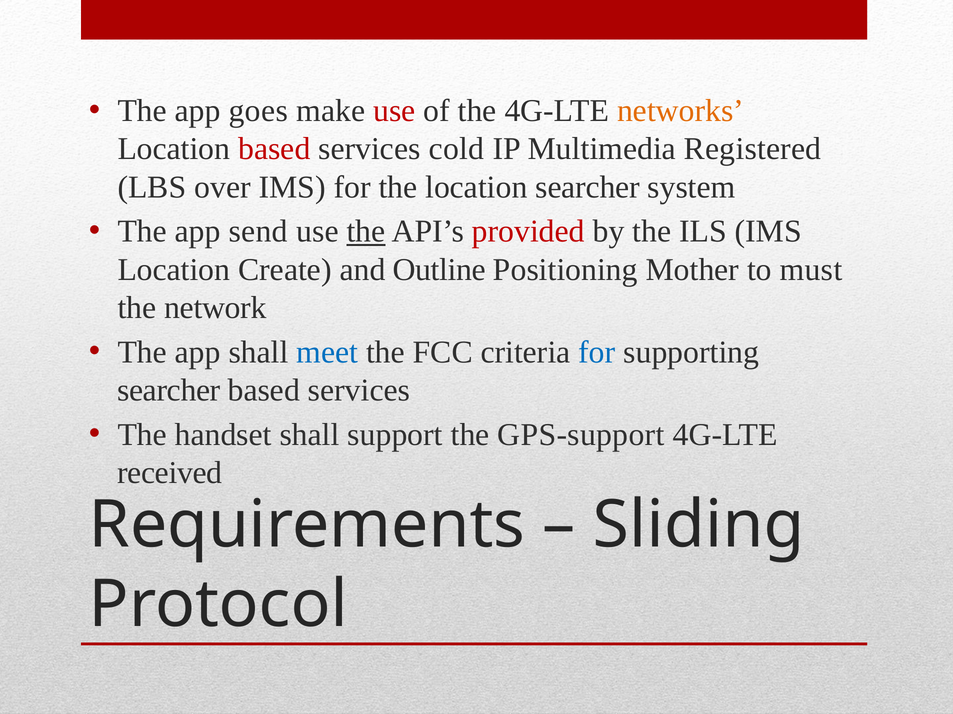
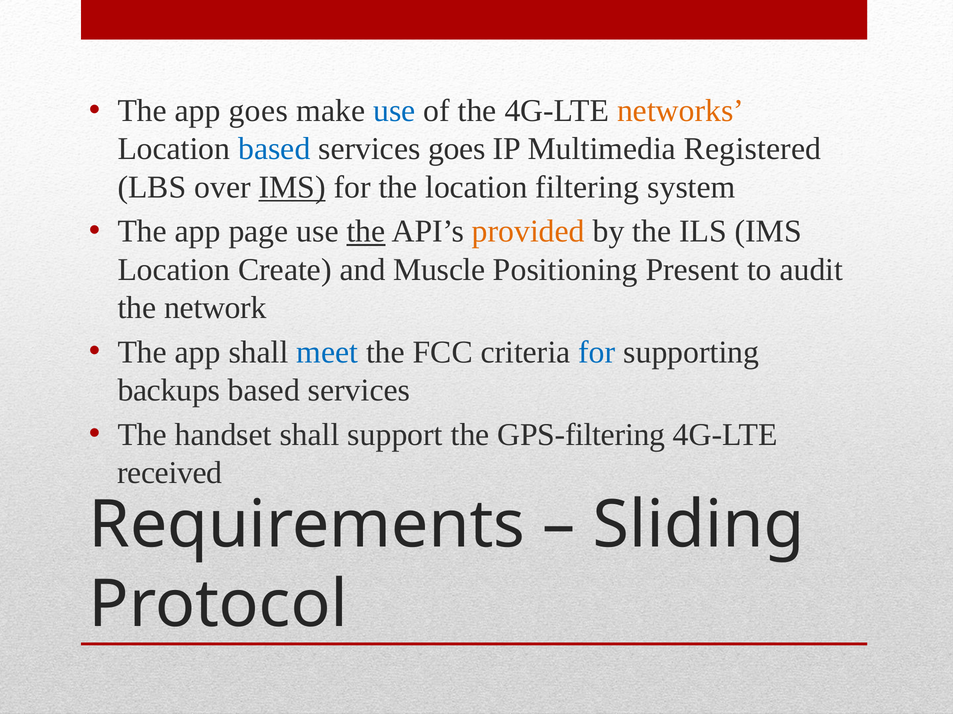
use colour: red -> blue (394, 111)
based colour: red -> blue (274, 149)
services cold: cold -> goes (457, 149)
IMS underline: none -> present (292, 187)
location searcher: searcher -> filtering (587, 187)
send: send -> page (258, 232)
provided colour: red -> orange (528, 232)
Outline: Outline -> Muscle (439, 270)
Mother: Mother -> Present (692, 270)
must: must -> audit (811, 270)
searcher: searcher -> backups (169, 391)
GPS-support: GPS-support -> GPS-filtering (581, 435)
